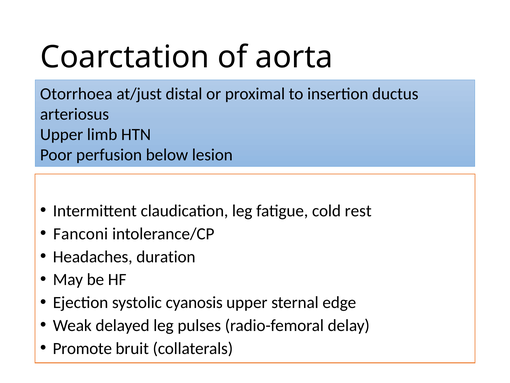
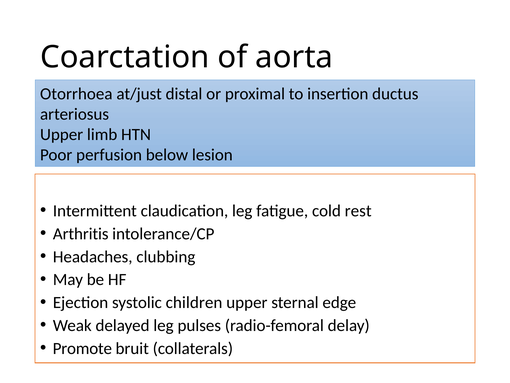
Fanconi: Fanconi -> Arthritis (81, 234)
duration: duration -> clubbing (166, 256)
cyanosis: cyanosis -> children (194, 302)
